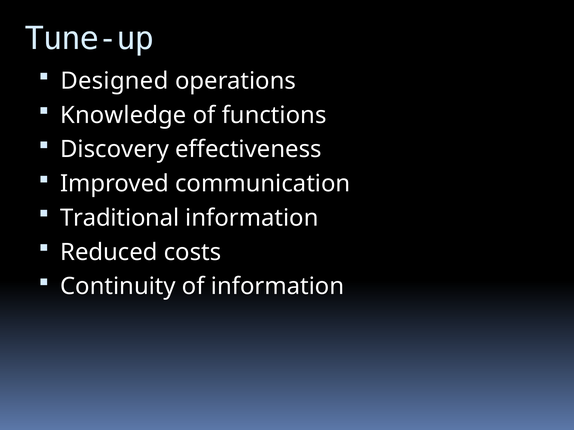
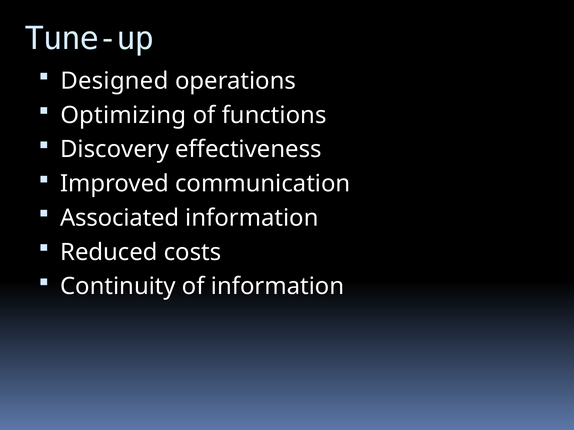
Knowledge: Knowledge -> Optimizing (123, 115)
Traditional: Traditional -> Associated (120, 218)
